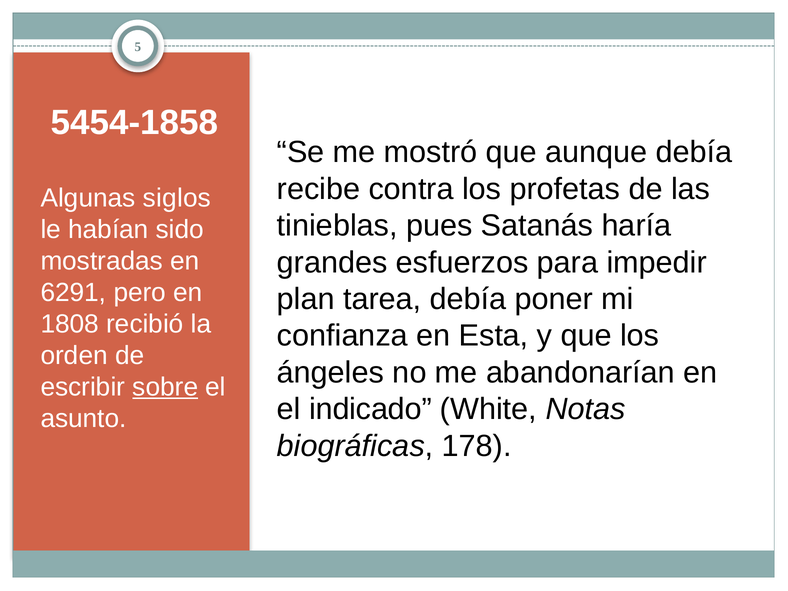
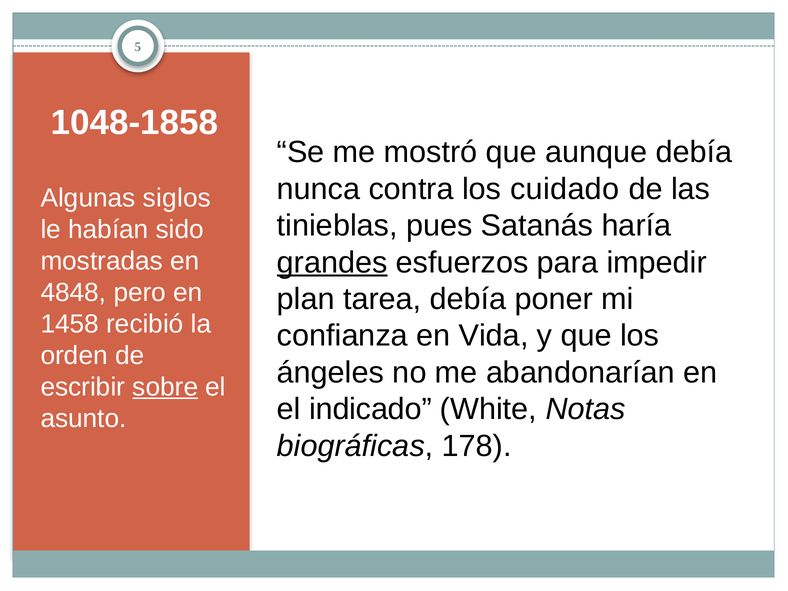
5454-1858: 5454-1858 -> 1048-1858 (135, 123)
recibe: recibe -> nunca (319, 189)
profetas: profetas -> cuidado (565, 189)
grandes underline: none -> present (332, 262)
6291: 6291 -> 4848 (73, 293)
1808: 1808 -> 1458 (70, 324)
Esta: Esta -> Vida (494, 336)
